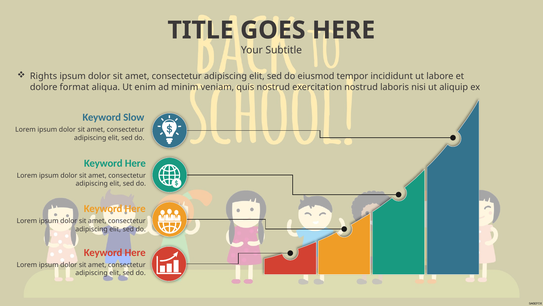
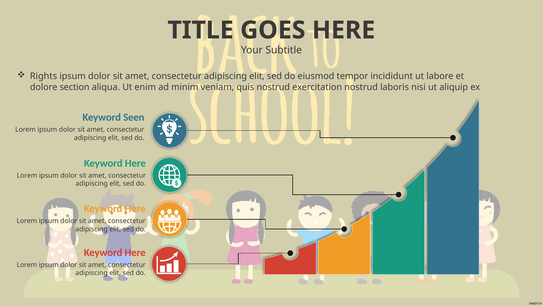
format: format -> section (75, 87)
Slow: Slow -> Seen (134, 117)
